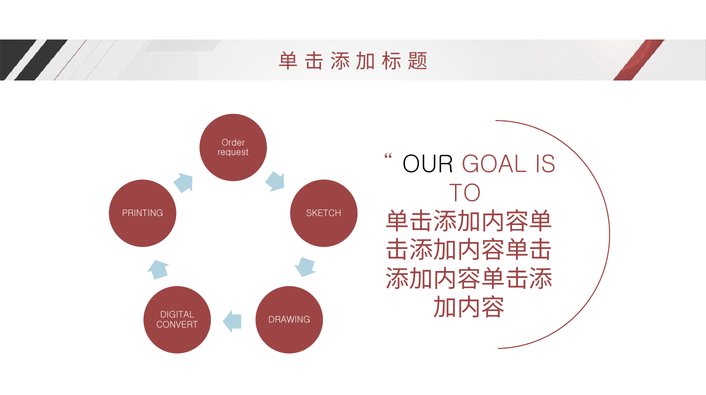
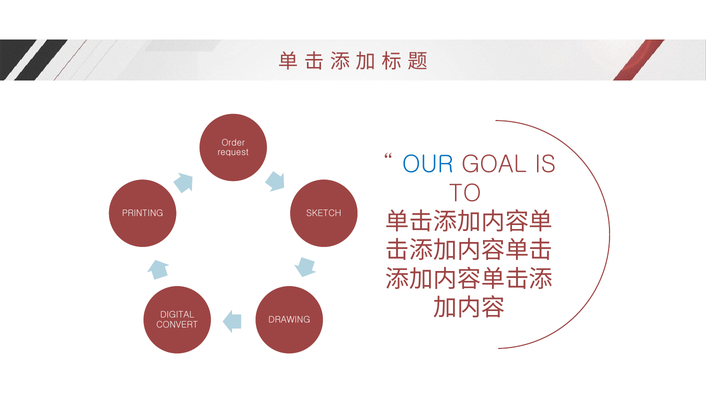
OUR colour: black -> blue (428, 165)
